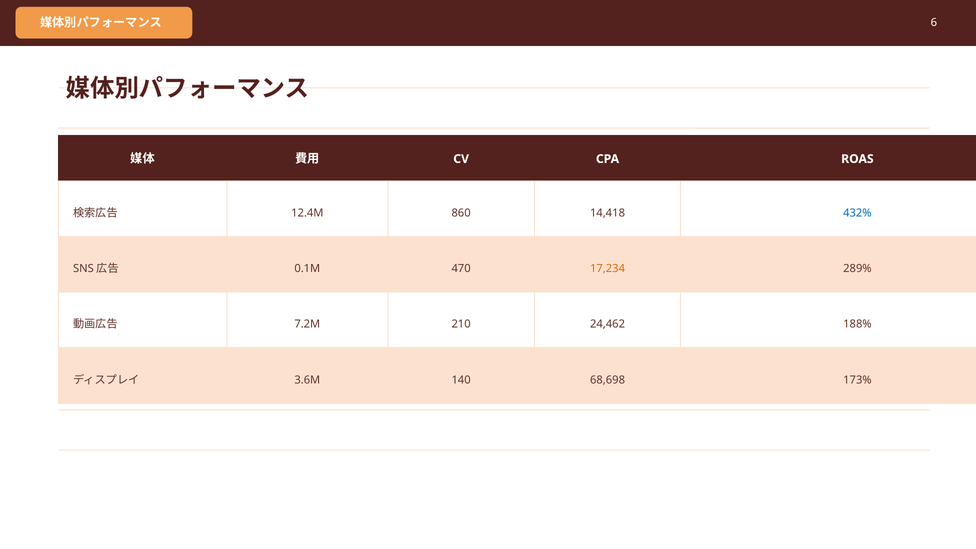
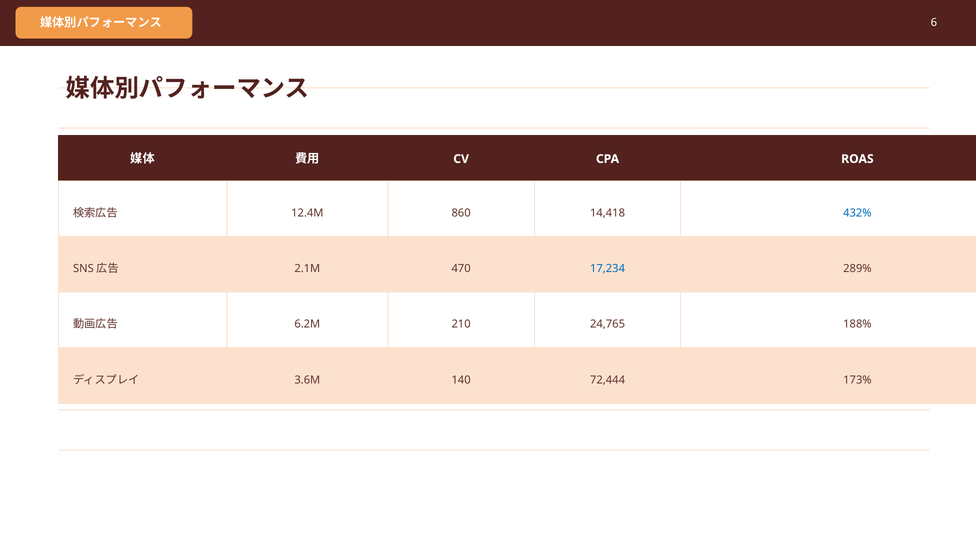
0.1M: 0.1M -> 2.1M (307, 269)
17,234 colour: orange -> blue (608, 269)
7.2M: 7.2M -> 6.2M (307, 324)
24,462: 24,462 -> 24,765 (608, 324)
68,698: 68,698 -> 72,444 (608, 380)
